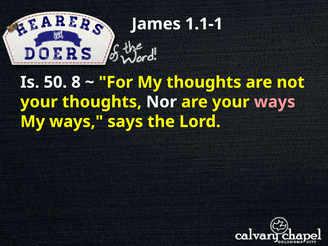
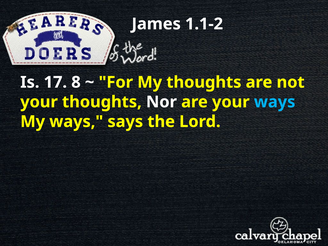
1.1-1: 1.1-1 -> 1.1-2 (204, 24)
50: 50 -> 17 (55, 82)
ways colour: pink -> light blue (275, 102)
